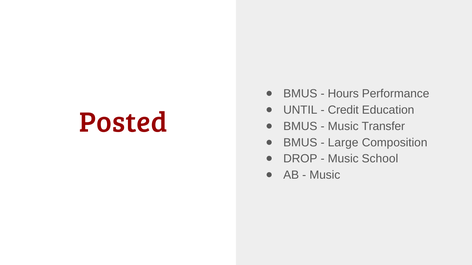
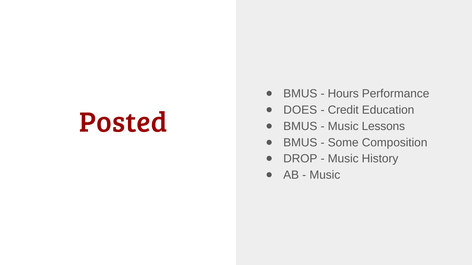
UNTIL: UNTIL -> DOES (300, 110)
Transfer: Transfer -> Lessons (383, 126)
Large: Large -> Some (343, 143)
School: School -> History (380, 159)
